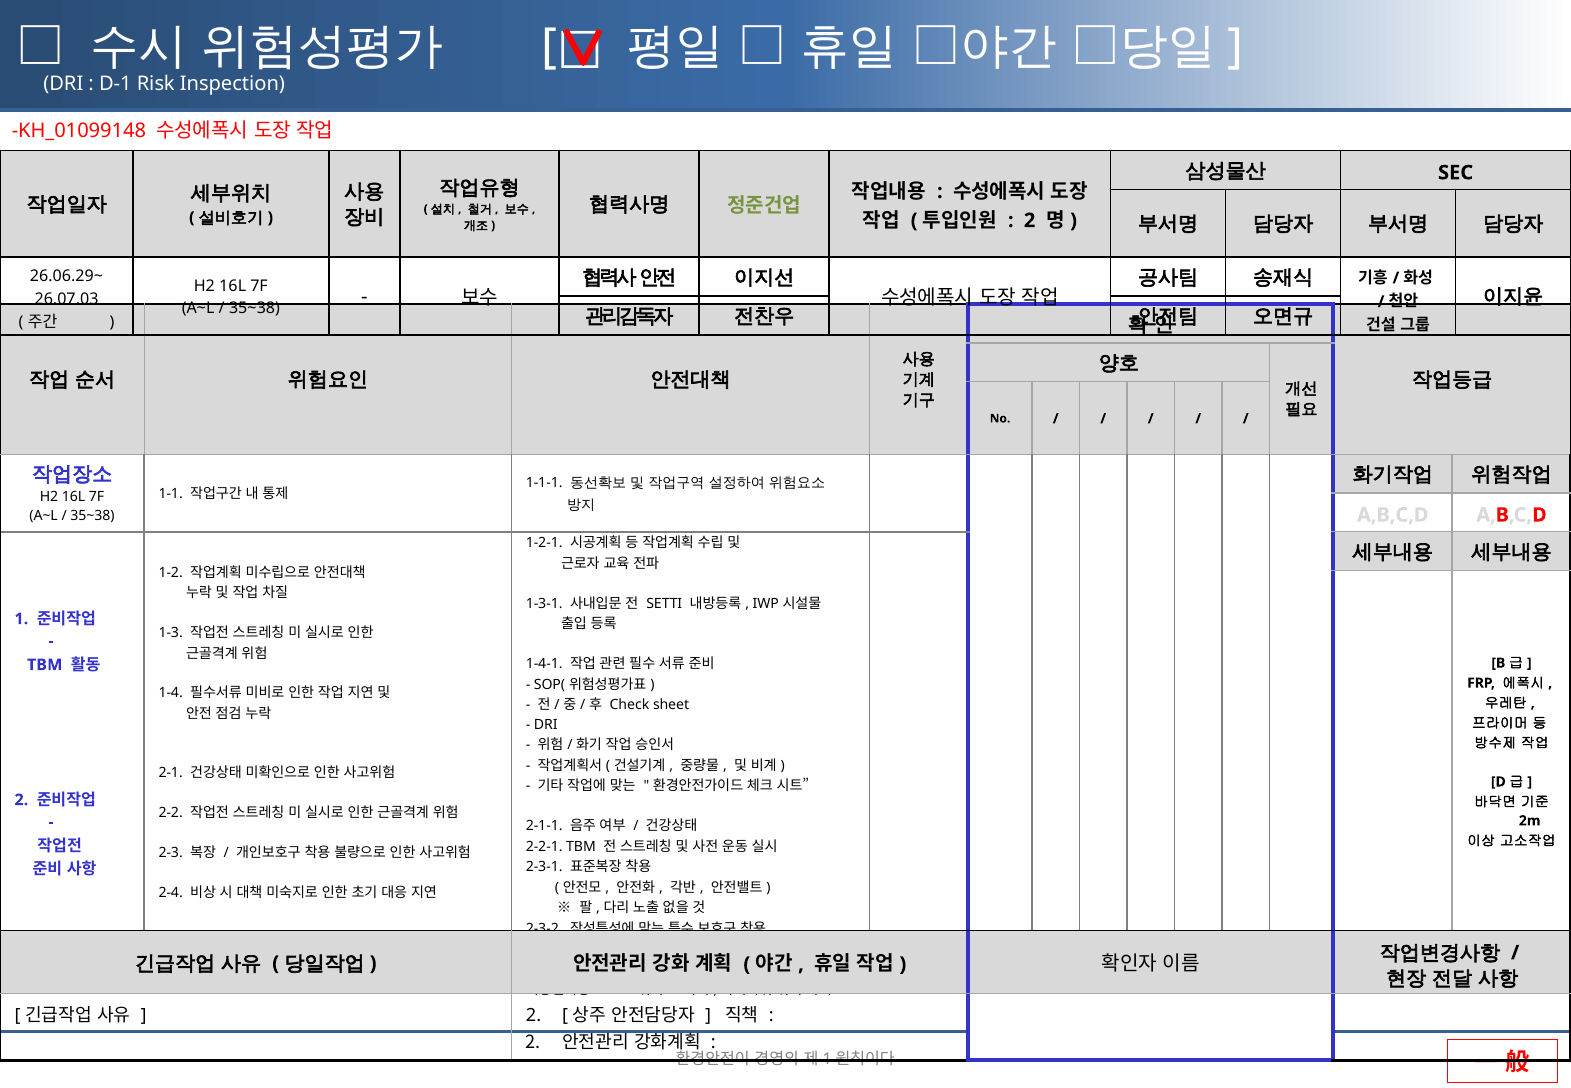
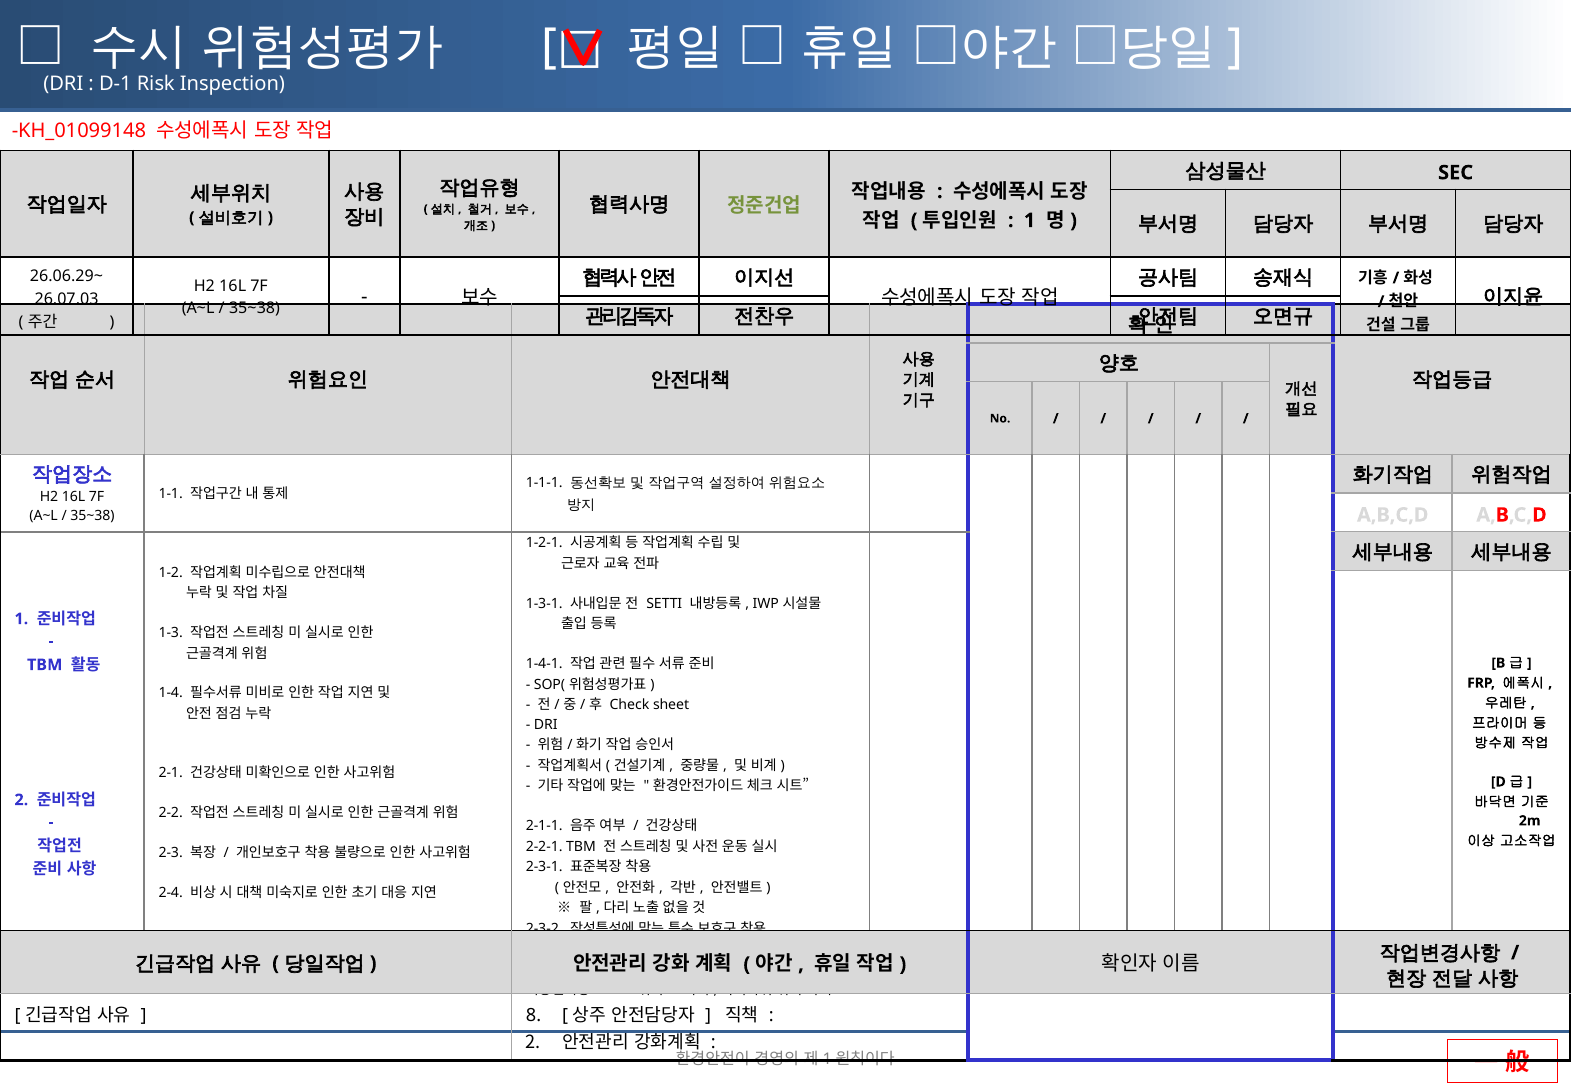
2: 2 -> 1 (1030, 220)
2: 2 -> 8 (533, 1015)
